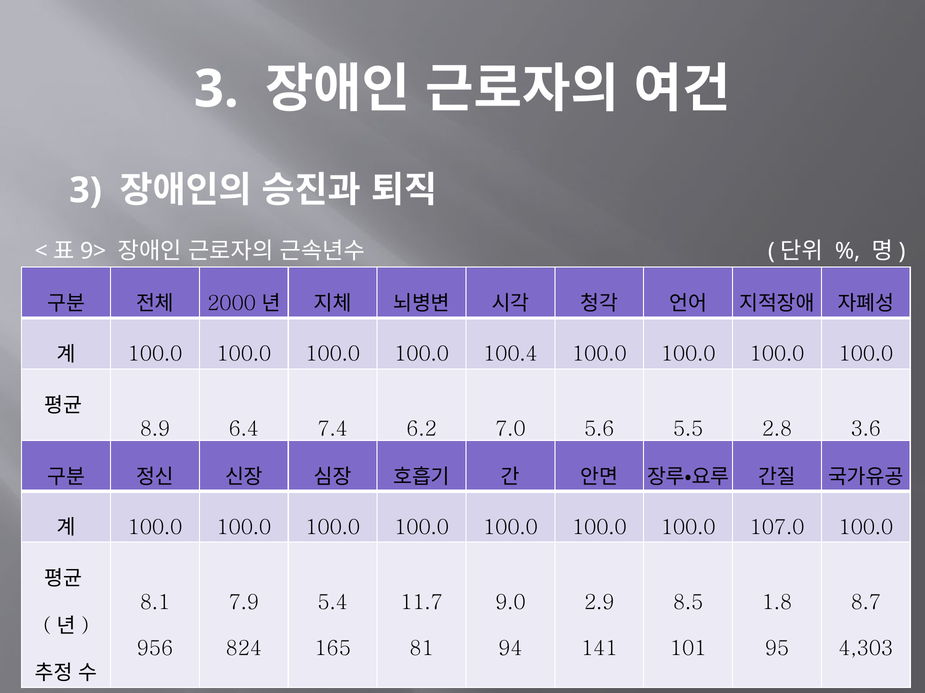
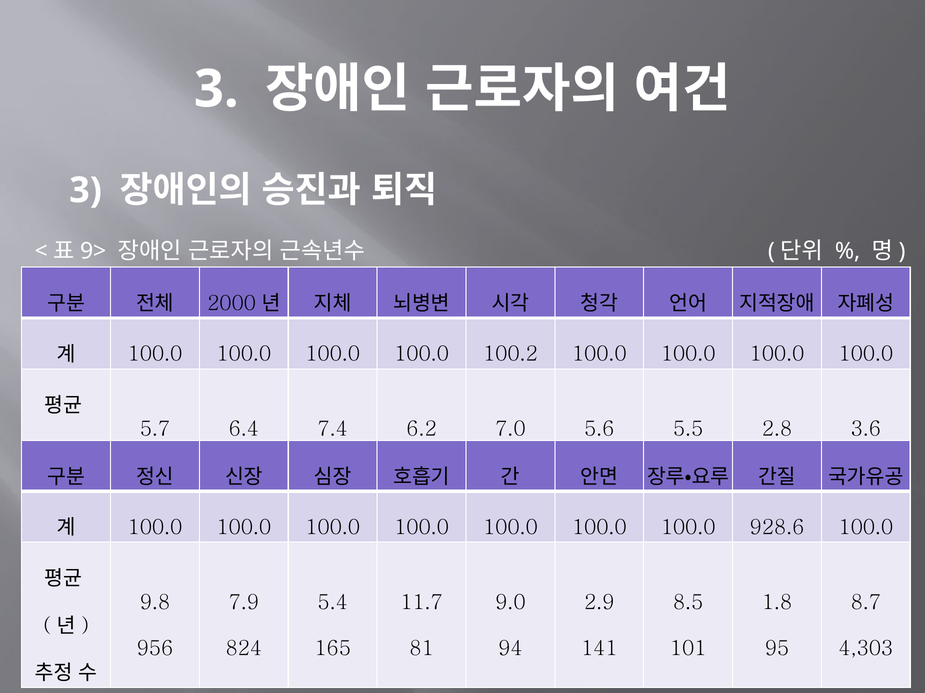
100.4: 100.4 -> 100.2 (510, 354)
8.9: 8.9 -> 5.7 (155, 430)
107.0: 107.0 -> 928.6 (777, 528)
8.1: 8.1 -> 9.8 (155, 603)
